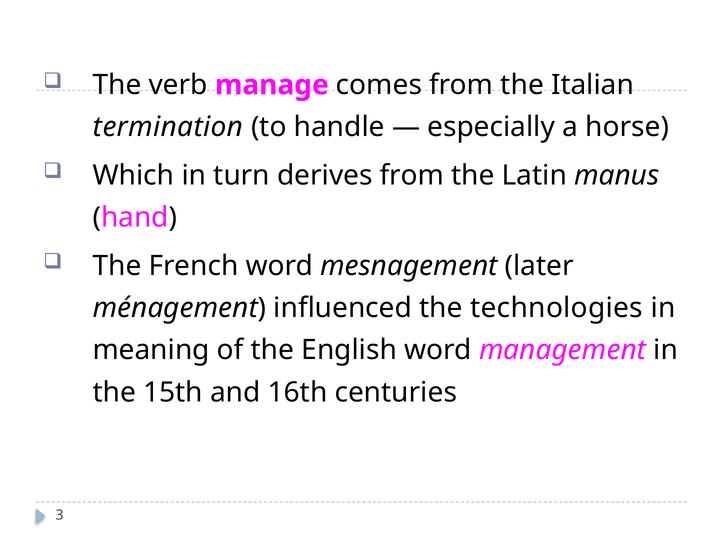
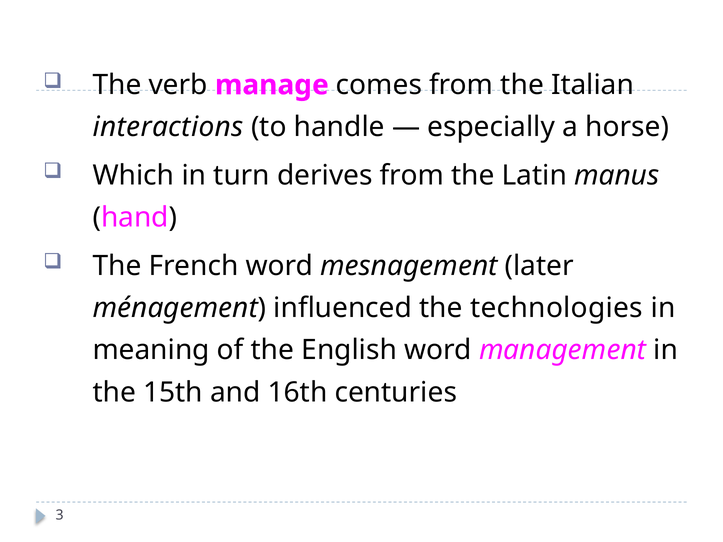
termination: termination -> interactions (168, 127)
